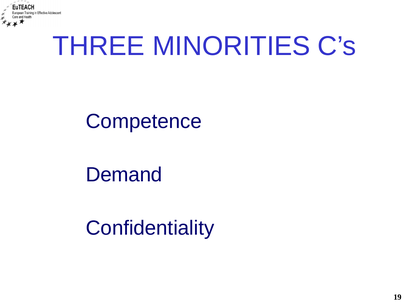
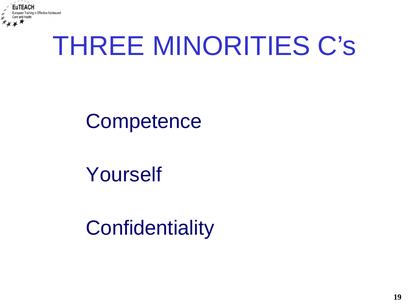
Demand: Demand -> Yourself (124, 175)
